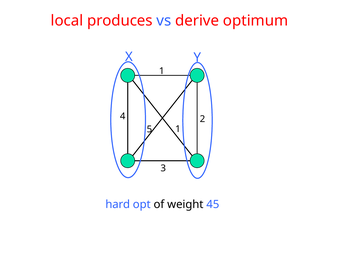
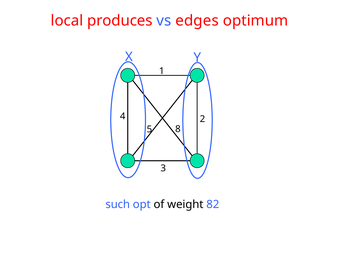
derive: derive -> edges (197, 21)
5 1: 1 -> 8 (178, 129)
hard: hard -> such (118, 205)
45: 45 -> 82 (213, 205)
